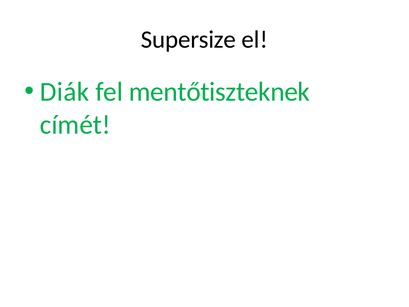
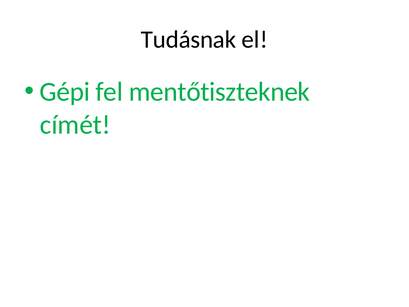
Supersize: Supersize -> Tudásnak (189, 40)
Diák: Diák -> Gépi (65, 92)
